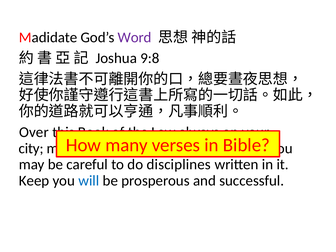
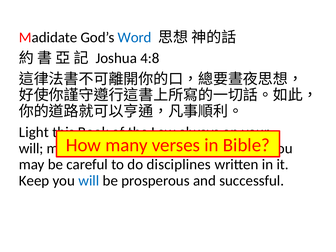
Word colour: purple -> blue (135, 38)
9:8: 9:8 -> 4:8 (150, 58)
Over: Over -> Light (34, 132)
city: city -> will (31, 148)
